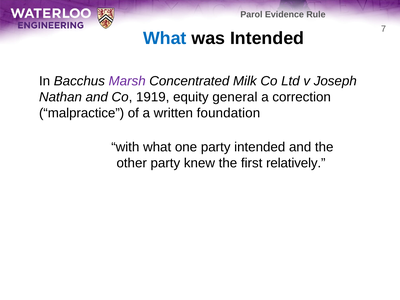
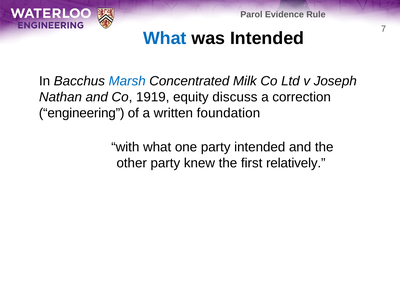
Marsh colour: purple -> blue (127, 81)
general: general -> discuss (235, 97)
malpractice: malpractice -> engineering (82, 113)
